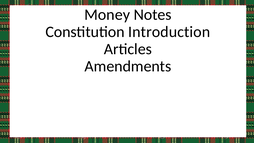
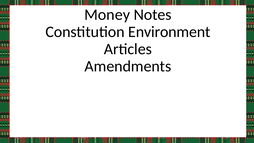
Introduction: Introduction -> Environment (169, 32)
